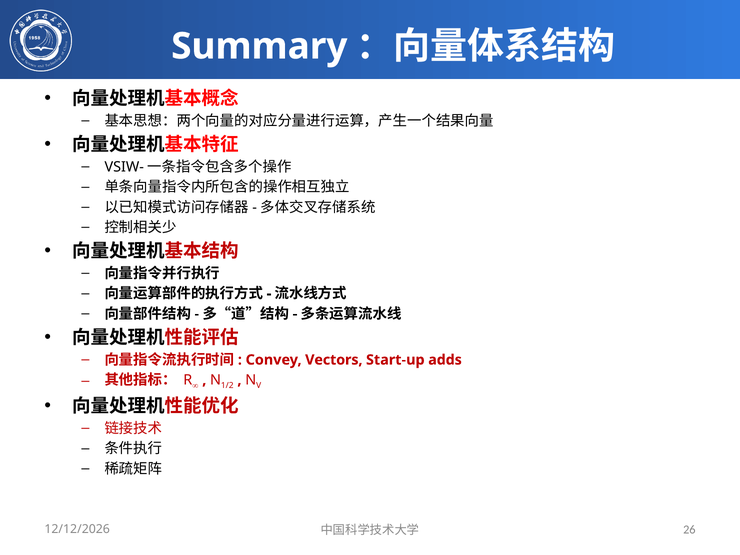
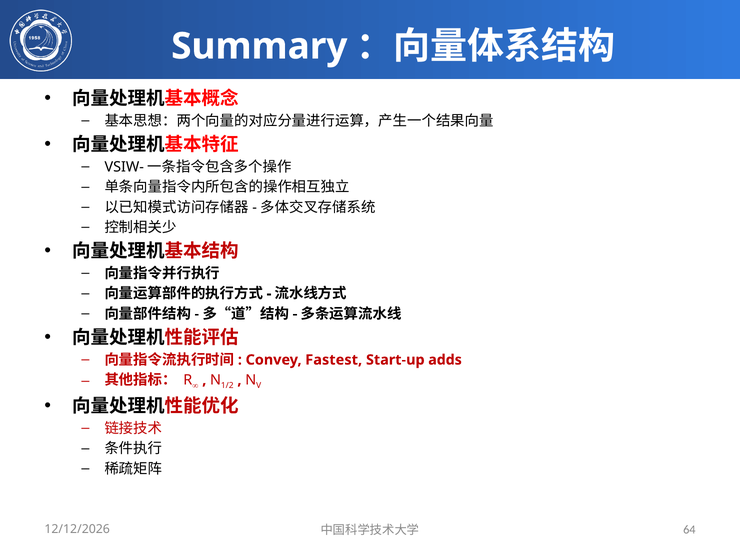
Vectors: Vectors -> Fastest (334, 360)
26: 26 -> 64 (689, 530)
